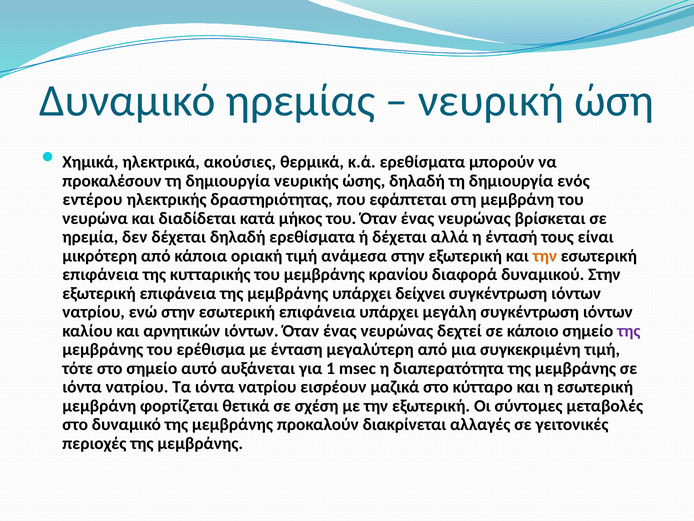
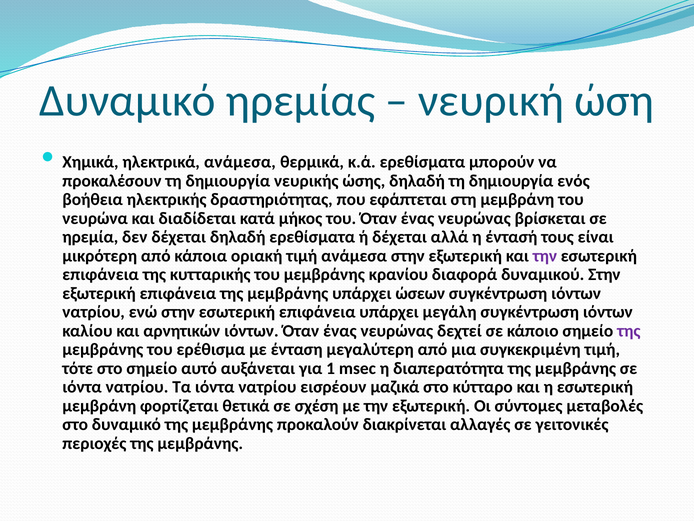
ηλεκτρικά ακούσιες: ακούσιες -> ανάμεσα (240, 162)
εντέρου: εντέρου -> βοήθεια (93, 199)
την colour: orange -> purple (545, 256)
δείχνει: δείχνει -> ώσεων (420, 293)
